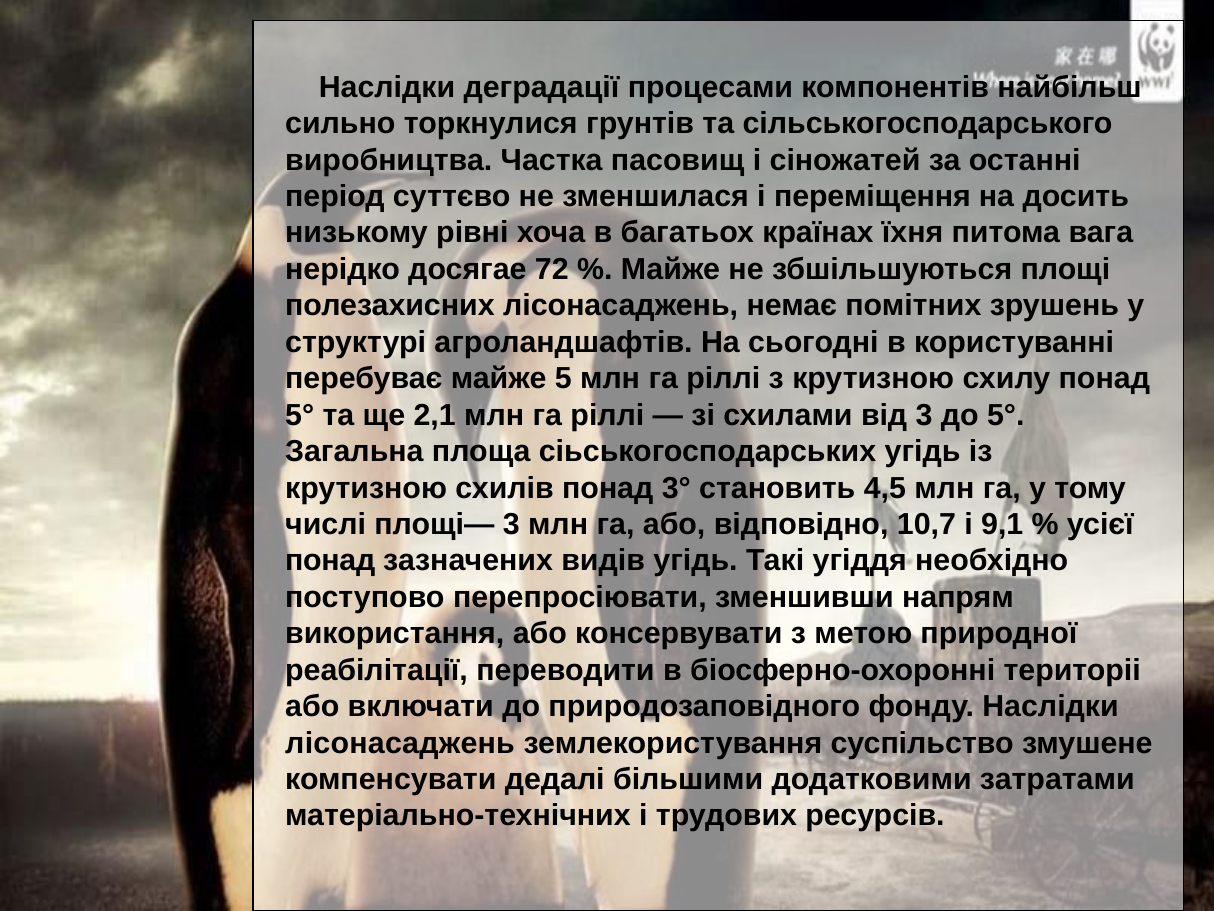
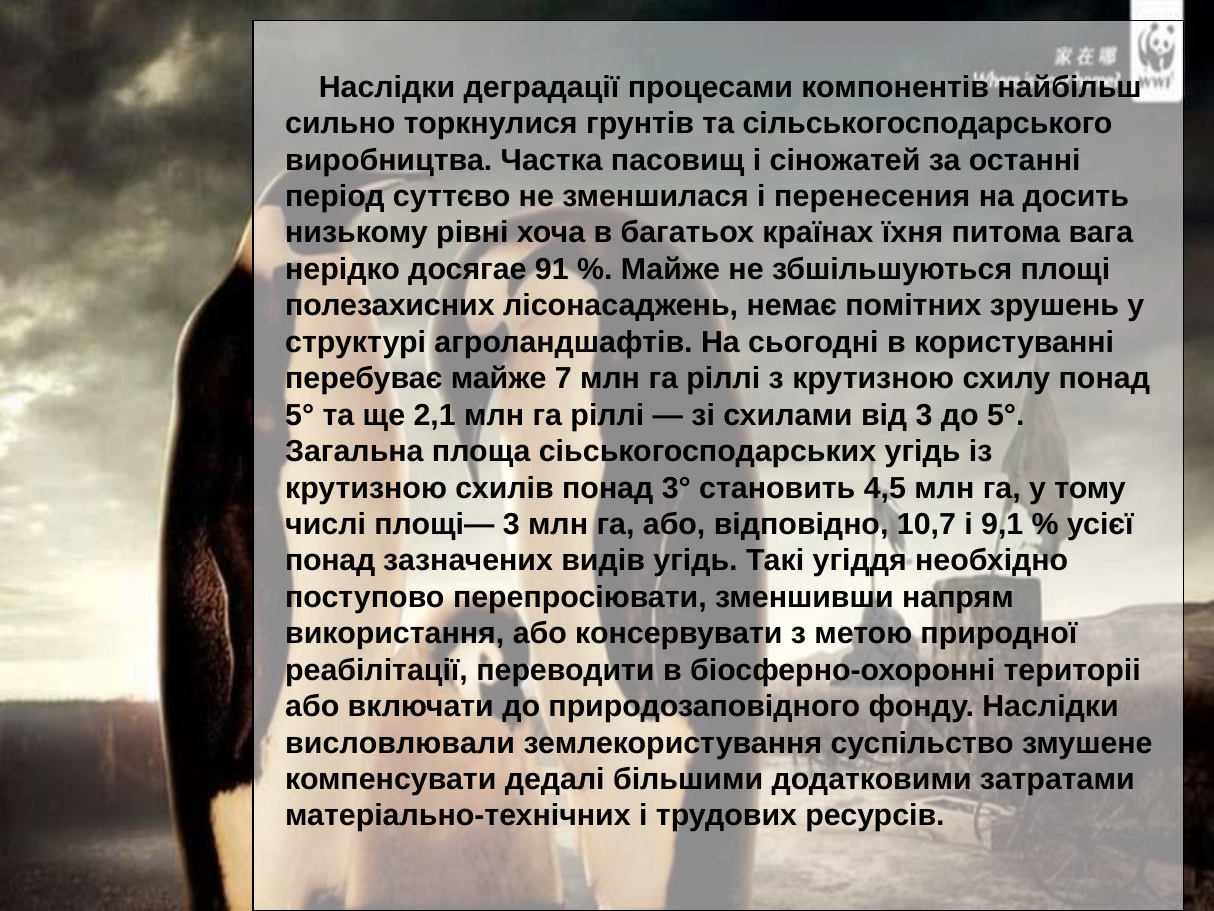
переміщення: переміщення -> перенесения (872, 196)
72: 72 -> 91 (552, 269)
5: 5 -> 7 (563, 378)
лісонасаджень: лісонасаджень -> висловлювали (400, 743)
